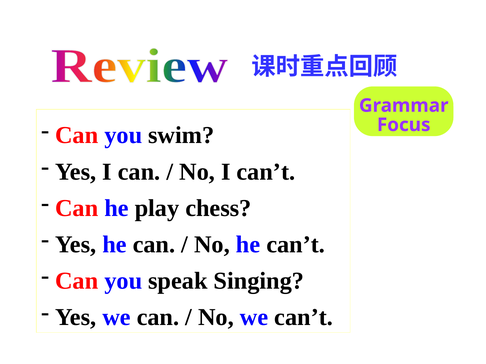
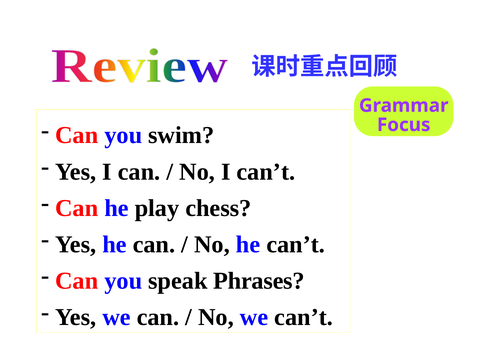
Singing: Singing -> Phrases (259, 281)
